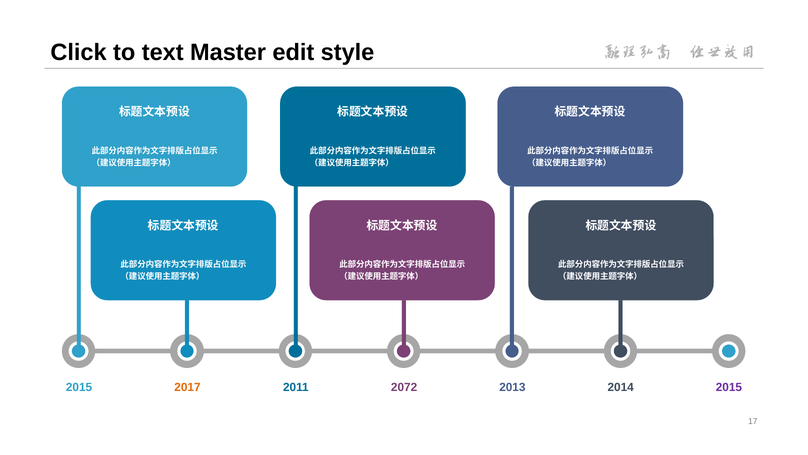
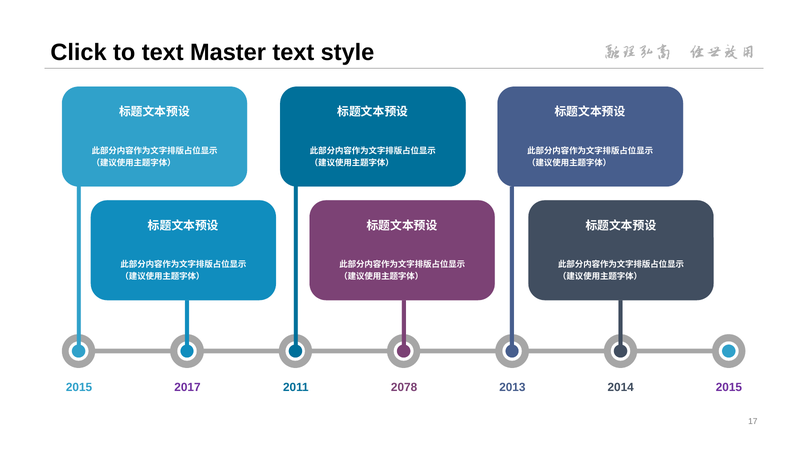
Master edit: edit -> text (293, 52)
2017 colour: orange -> purple (187, 387)
2072: 2072 -> 2078 (404, 387)
